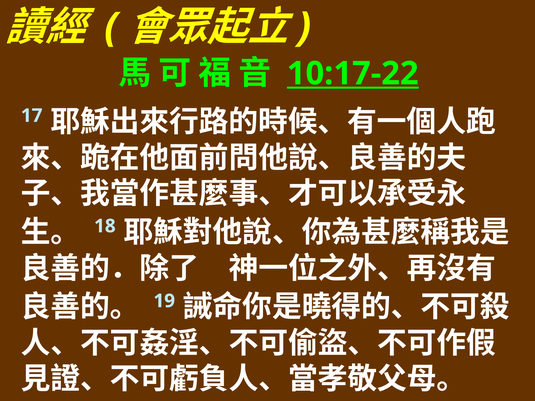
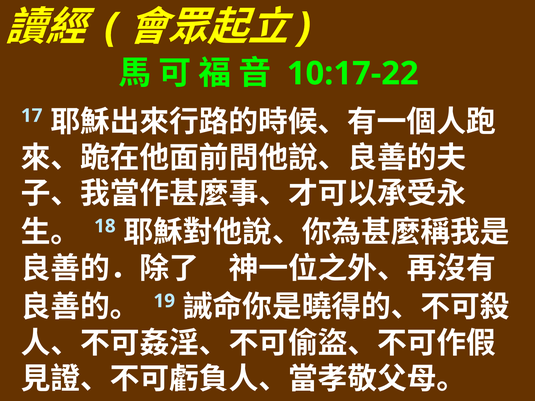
10:17-22 underline: present -> none (353, 74)
